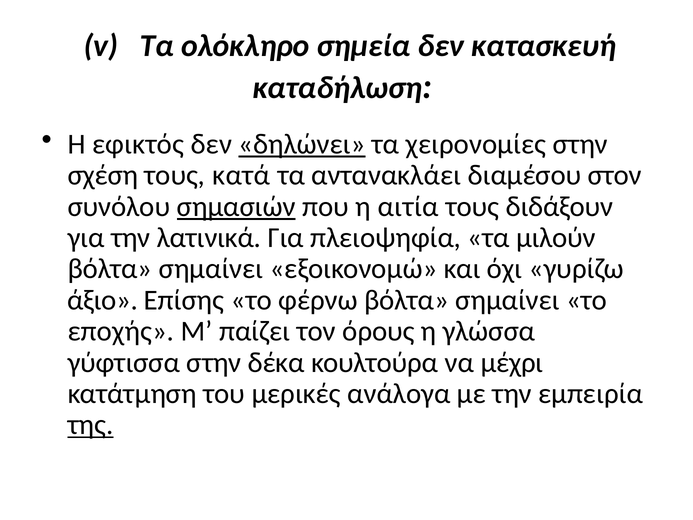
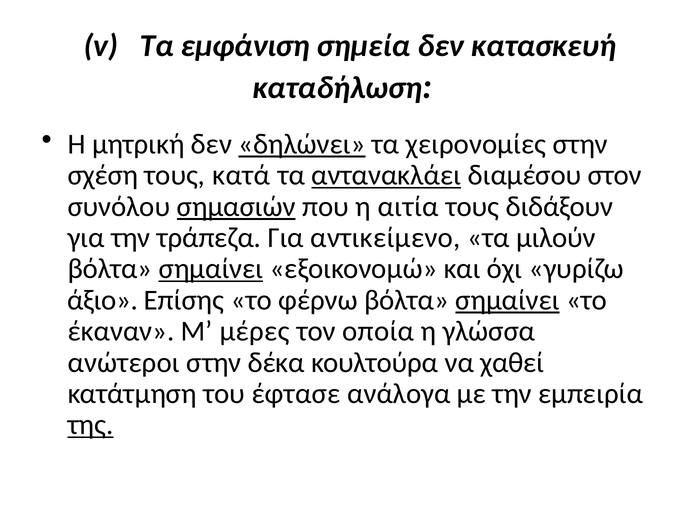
ολόκληρο: ολόκληρο -> εμφάνιση (245, 46)
εφικτός: εφικτός -> μητρική (138, 144)
αντανακλάει underline: none -> present (386, 175)
λατινικά: λατινικά -> τράπεζα (209, 238)
πλειοψηφία: πλειοψηφία -> αντικείμενο (385, 238)
σημαίνει underline: none -> present (211, 269)
σημαίνει underline: none -> present (508, 300)
εποχής: εποχής -> έκαναν (121, 331)
παίζει: παίζει -> μέρες (255, 331)
όρους: όρους -> οποία (378, 331)
γύφτισσα: γύφτισσα -> ανώτεροι (124, 362)
μέχρι: μέχρι -> χαθεί (512, 362)
μερικές: μερικές -> έφτασε (296, 394)
